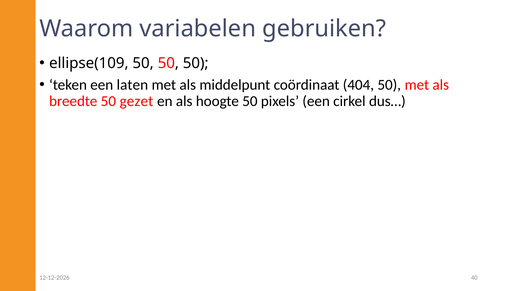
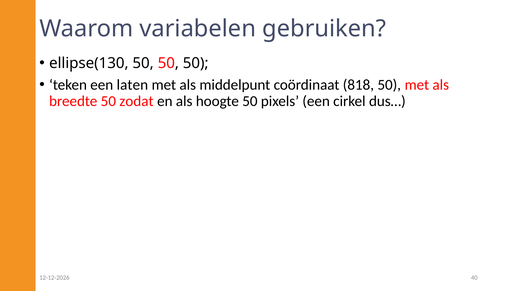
ellipse(109: ellipse(109 -> ellipse(130 (89, 63)
404: 404 -> 818 (358, 85)
gezet: gezet -> zodat (136, 101)
